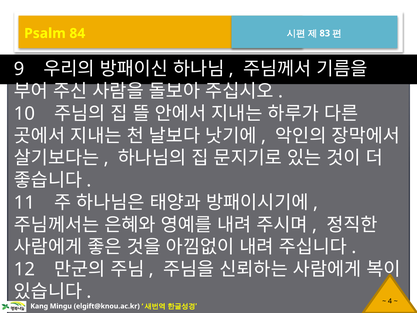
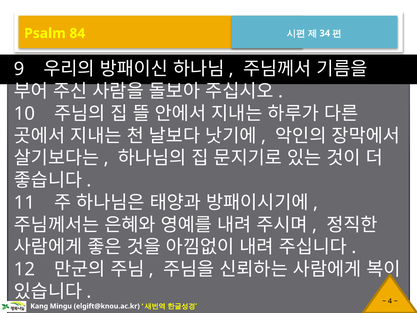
83: 83 -> 34 (325, 33)
